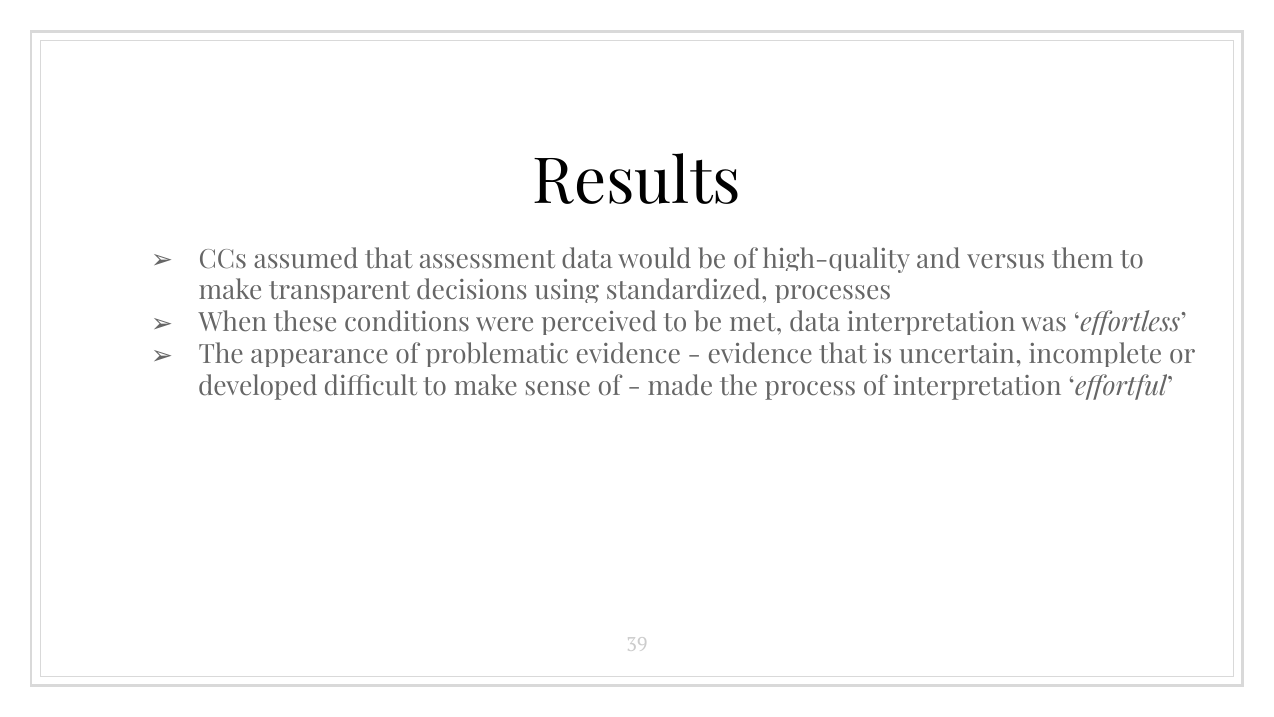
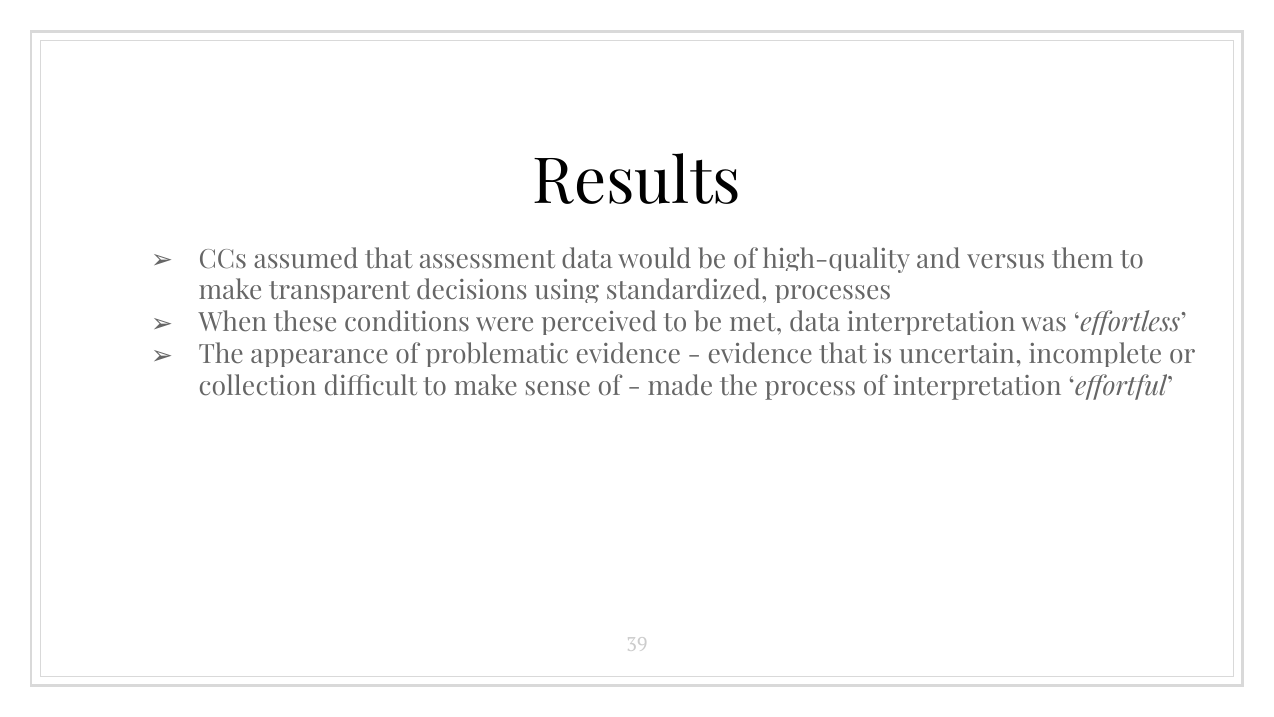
developed: developed -> collection (258, 387)
